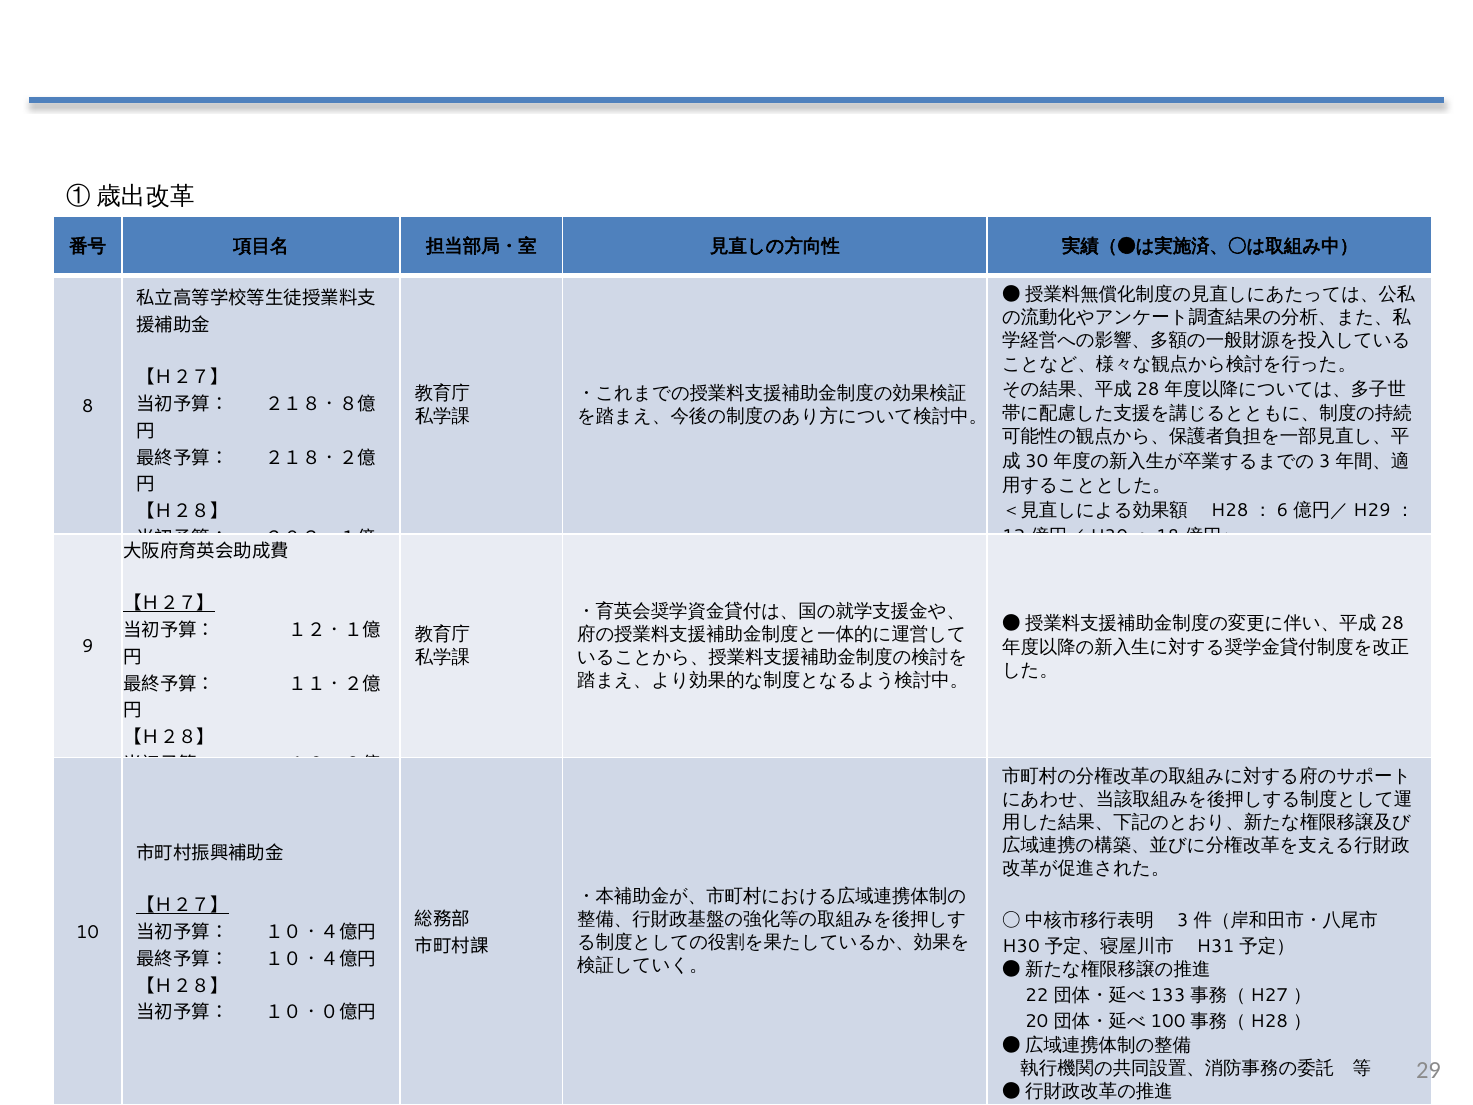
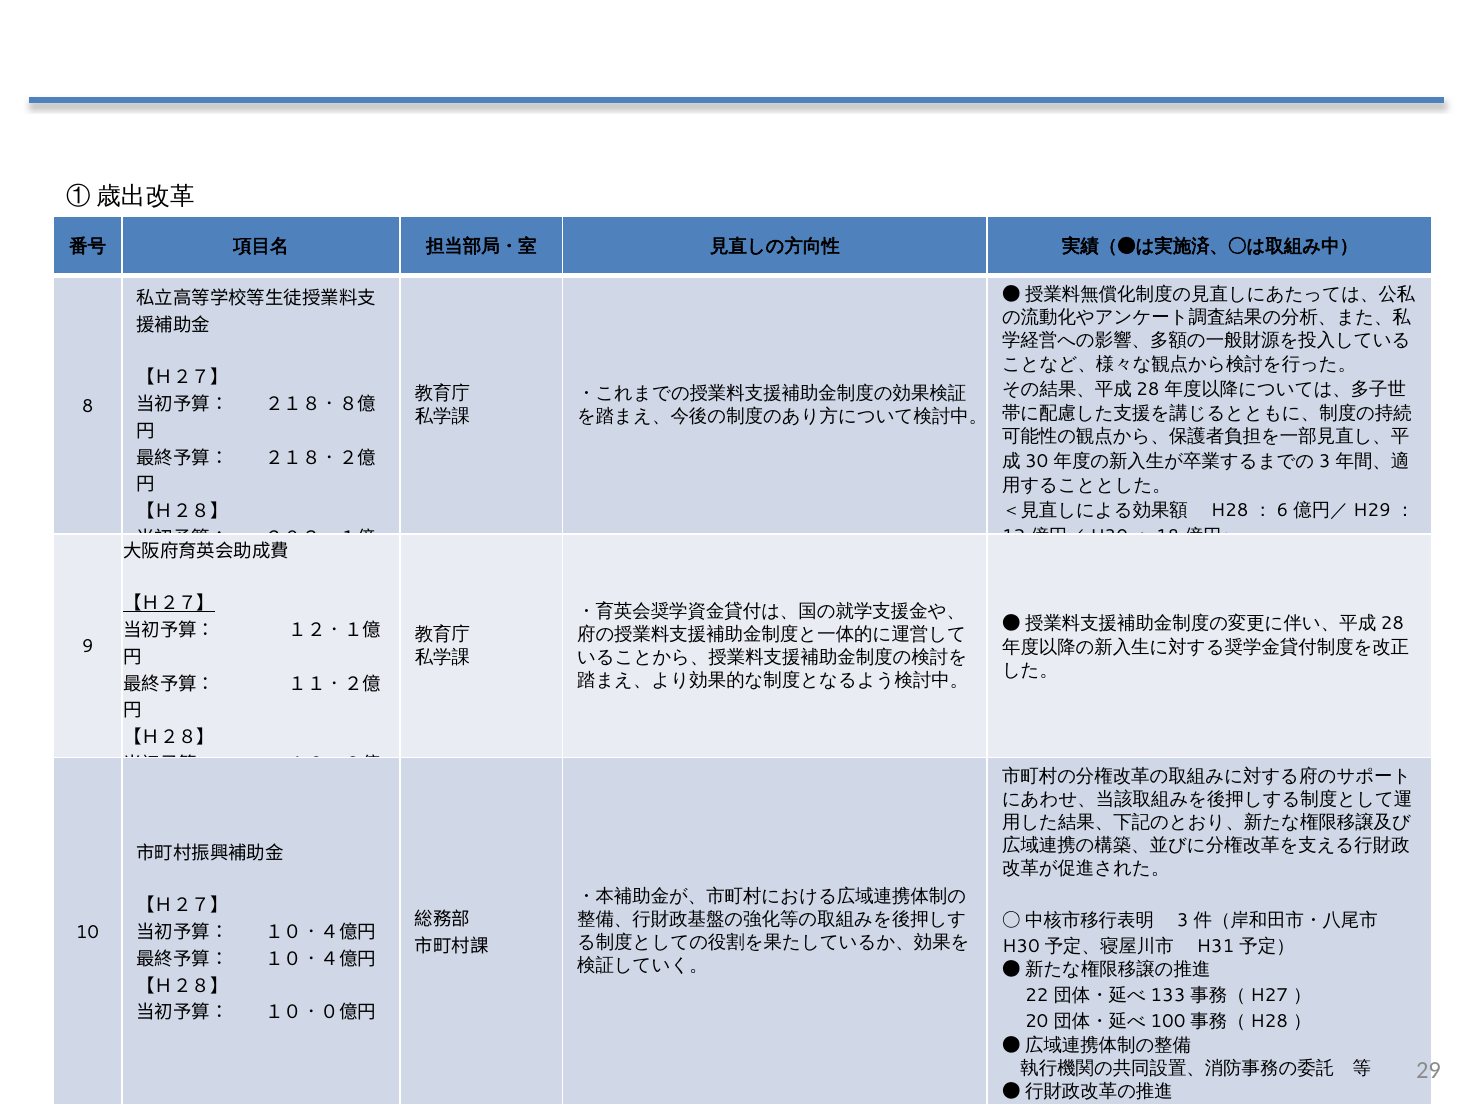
【Ｈ２７】 underline: present -> none (182, 906)
